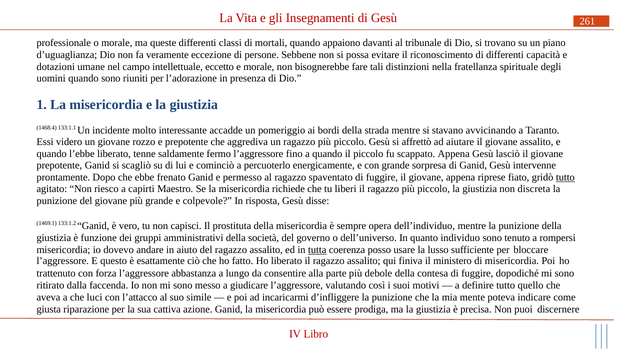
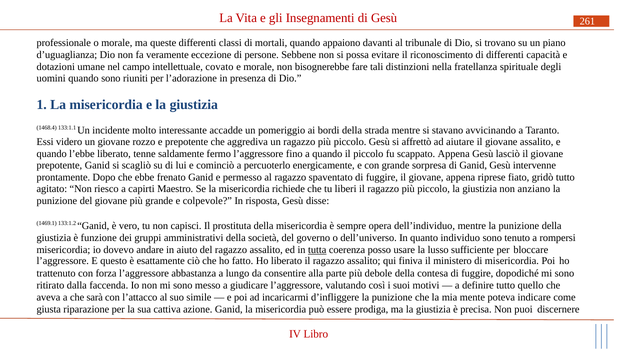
eccetto: eccetto -> covato (219, 67)
tutto underline: present -> none (565, 177)
discreta: discreta -> anziano (534, 189)
luci: luci -> sarà (95, 297)
